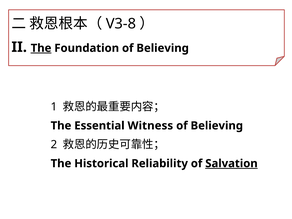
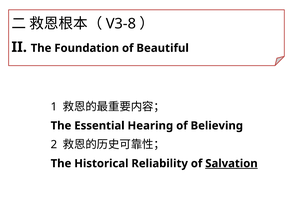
The underline: present -> none (41, 48)
Foundation of Believing: Believing -> Beautiful (163, 48)
Witness: Witness -> Hearing (150, 126)
